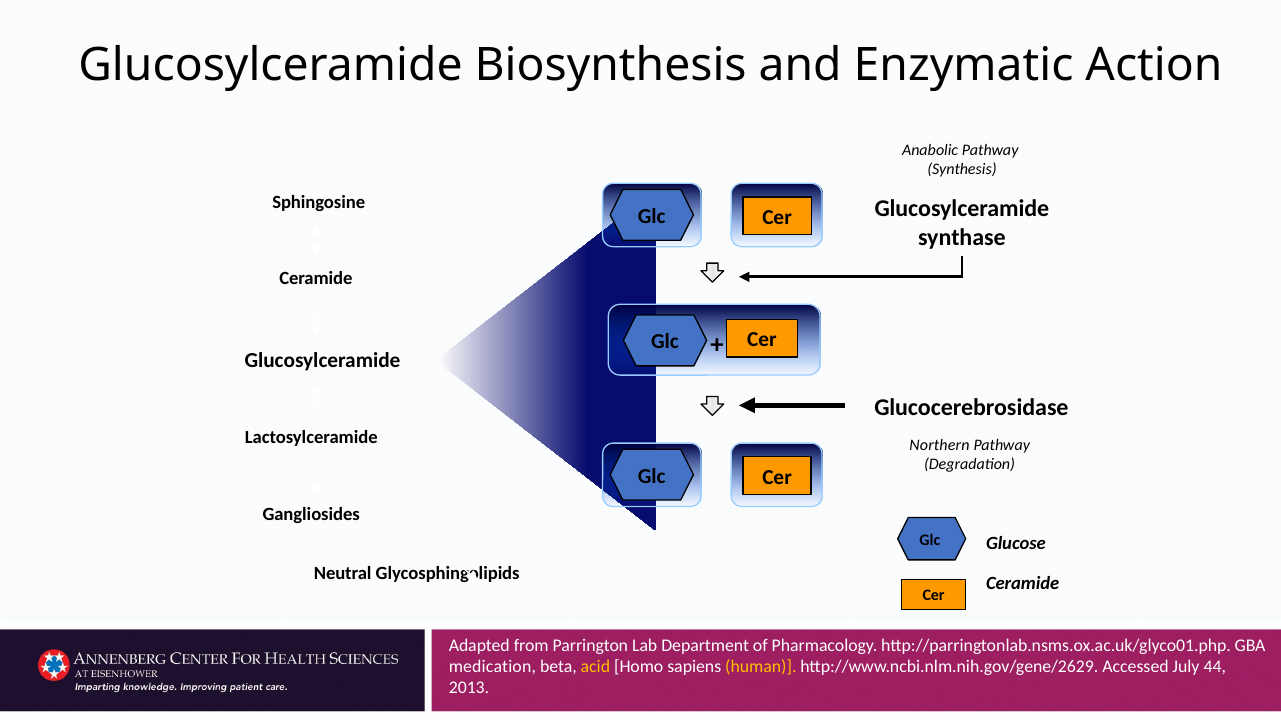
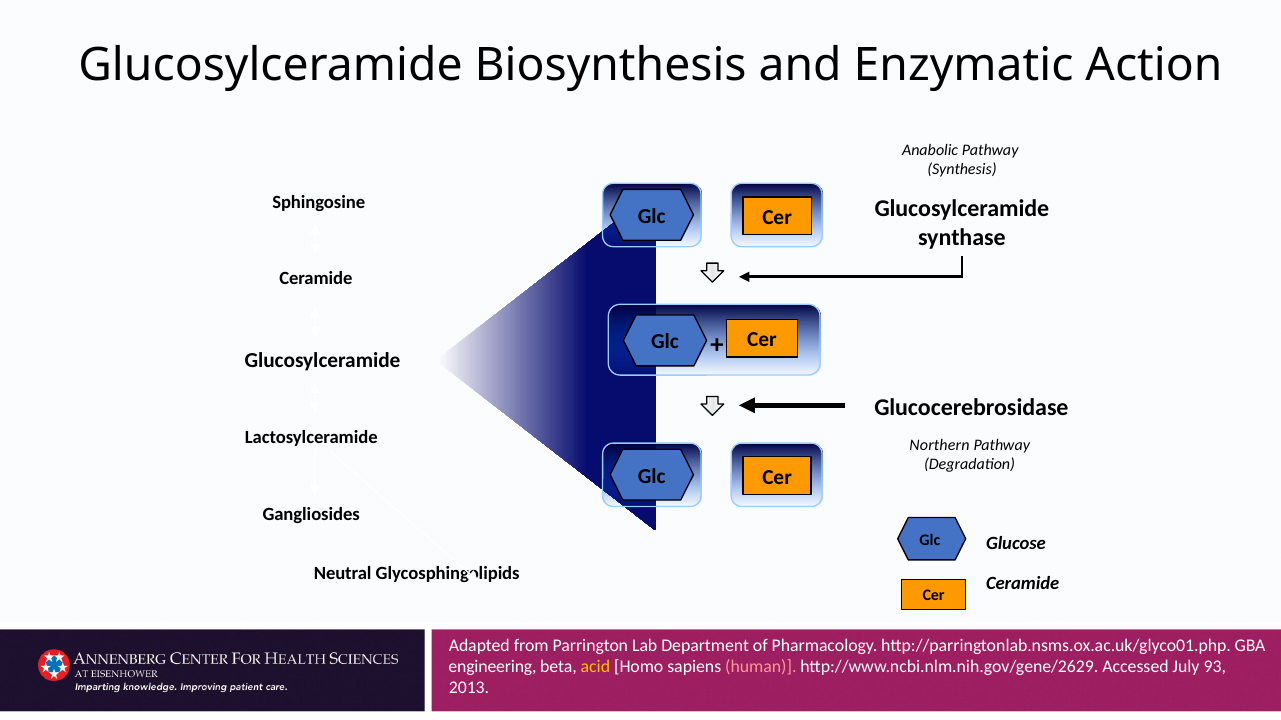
medication: medication -> engineering (493, 667)
human colour: yellow -> pink (761, 667)
44: 44 -> 93 (1215, 667)
